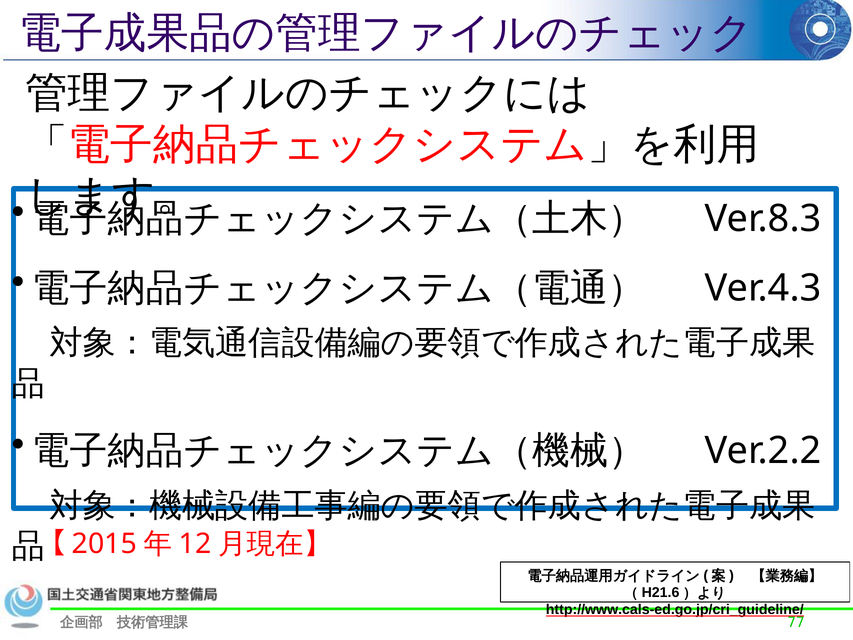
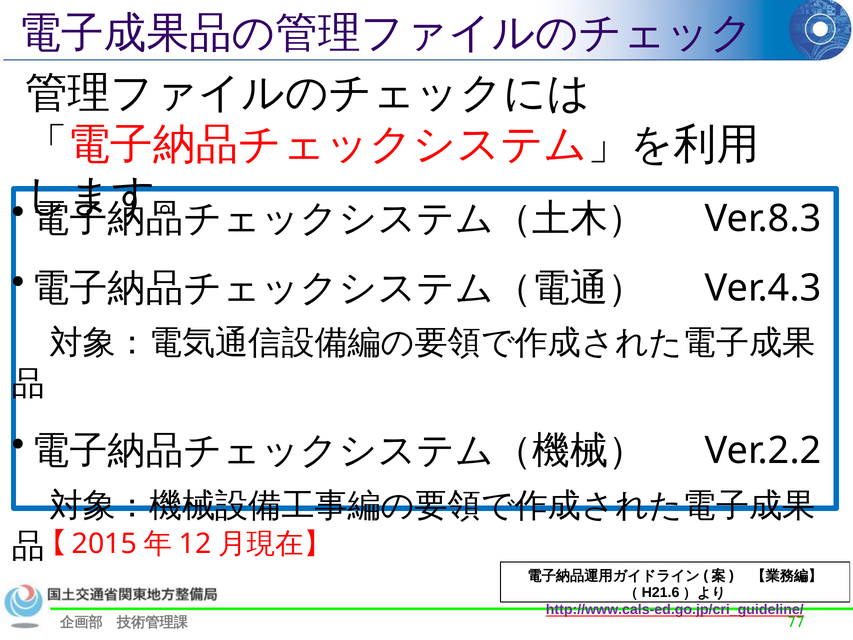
http://www.cals-ed.go.jp/cri_guideline/ colour: black -> purple (675, 610)
